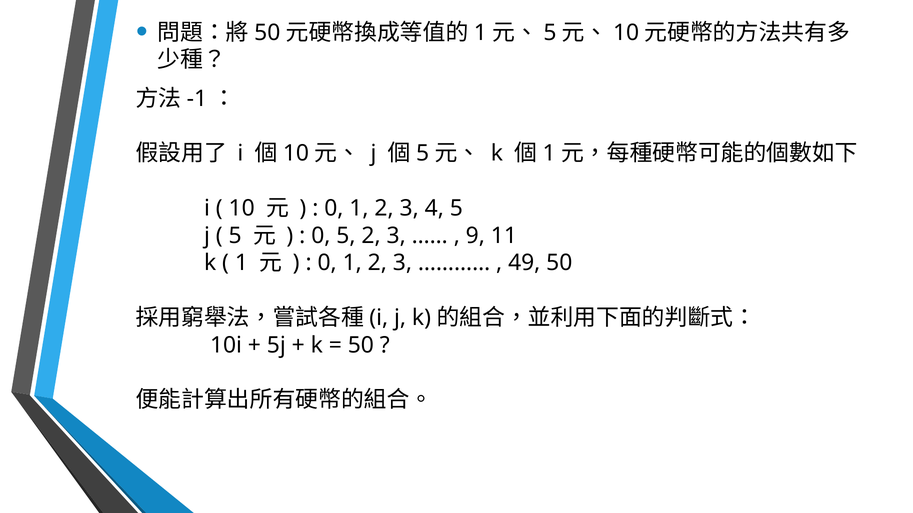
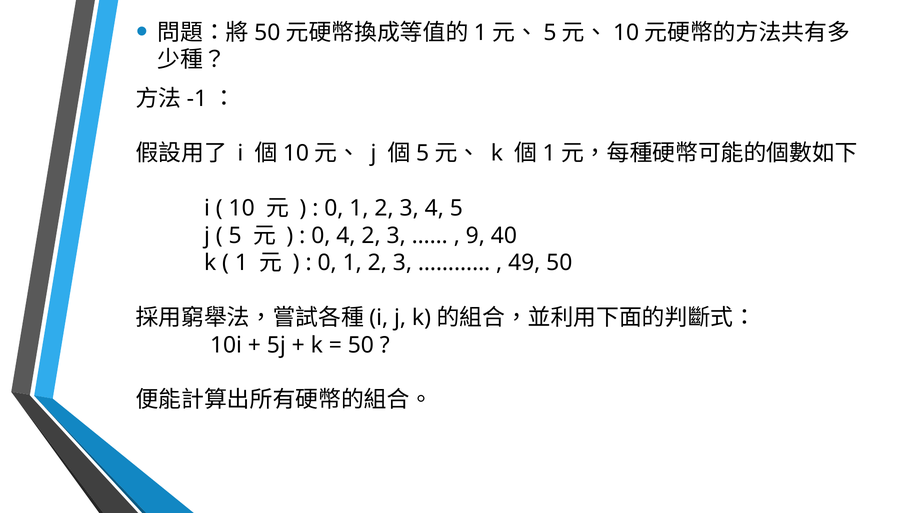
0 5: 5 -> 4 (346, 236)
11: 11 -> 40 (504, 236)
